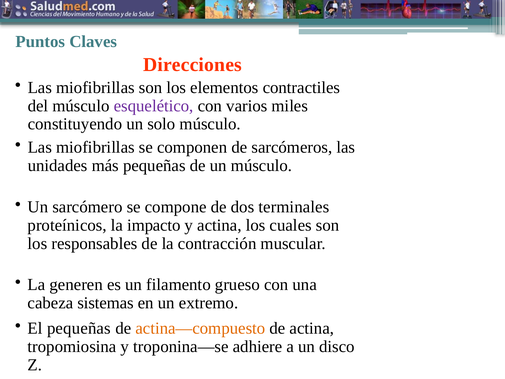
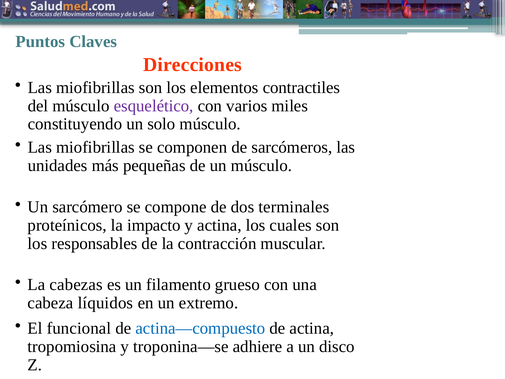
generen: generen -> cabezas (76, 285)
sistemas: sistemas -> líquidos (105, 303)
El pequeñas: pequeñas -> funcional (79, 328)
actina—compuesto colour: orange -> blue (200, 328)
